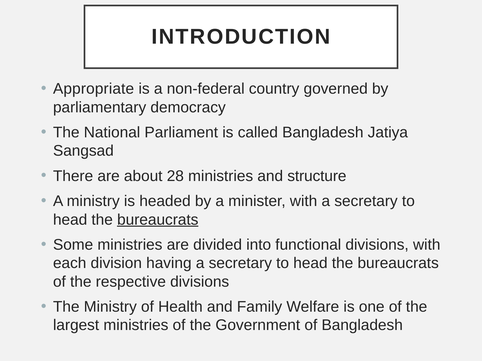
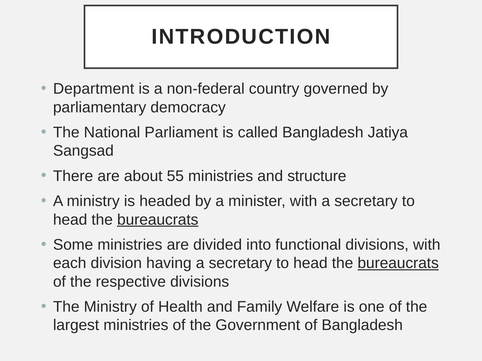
Appropriate: Appropriate -> Department (94, 89)
28: 28 -> 55 (175, 176)
bureaucrats underline: none -> present (398, 264)
